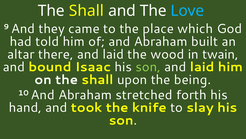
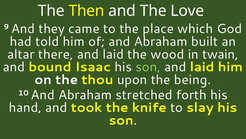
Shall: Shall -> Then (87, 11)
Love colour: light blue -> white (187, 11)
on the shall: shall -> thou (97, 79)
